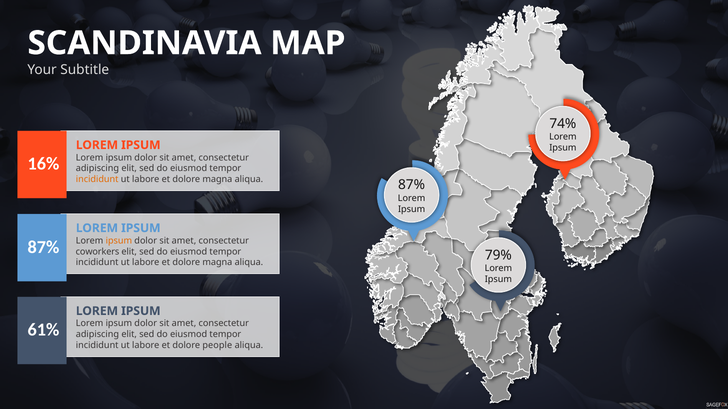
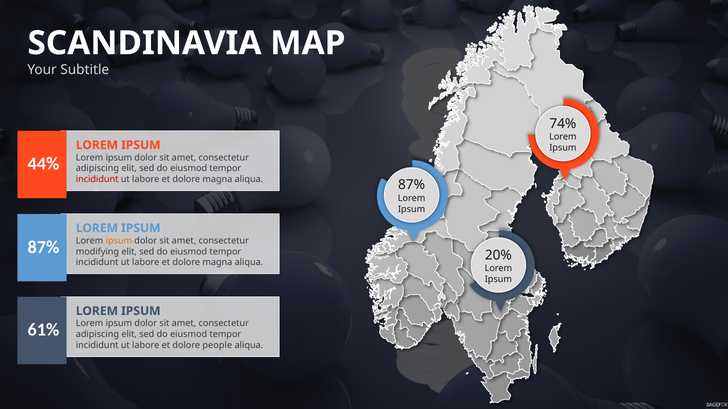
16%: 16% -> 44% (43, 164)
incididunt colour: orange -> red (97, 180)
coworkers: coworkers -> modifying (97, 252)
79%: 79% -> 20% (498, 255)
